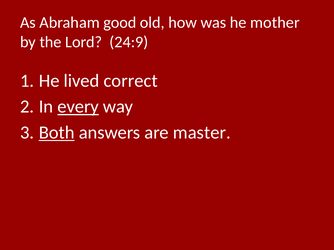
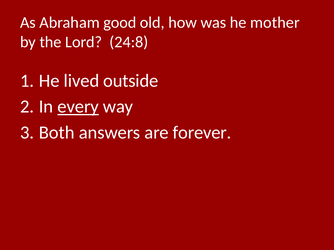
24:9: 24:9 -> 24:8 (129, 42)
correct: correct -> outside (131, 81)
Both underline: present -> none (57, 133)
master: master -> forever (202, 133)
